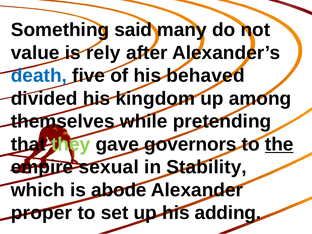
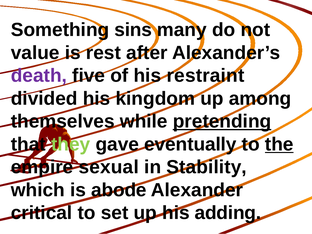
said: said -> sins (133, 30)
rely: rely -> rest (103, 53)
death colour: blue -> purple (39, 76)
behaved: behaved -> restraint (205, 76)
pretending underline: none -> present (222, 121)
governors: governors -> eventually (190, 144)
proper: proper -> critical (42, 213)
